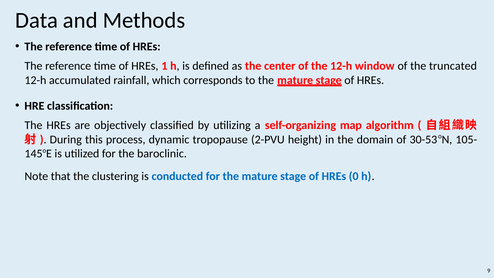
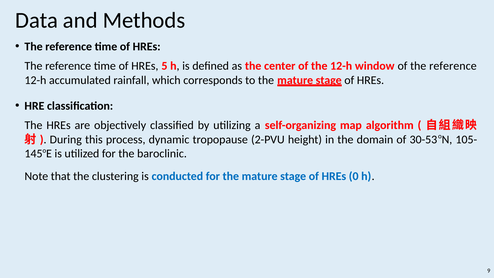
1: 1 -> 5 (164, 66)
of the truncated: truncated -> reference (453, 66)
